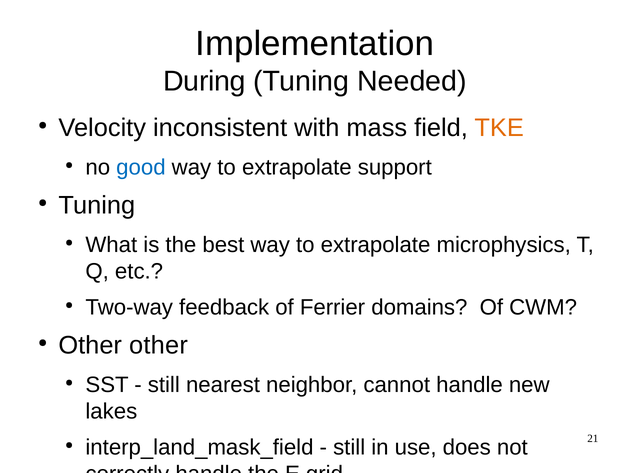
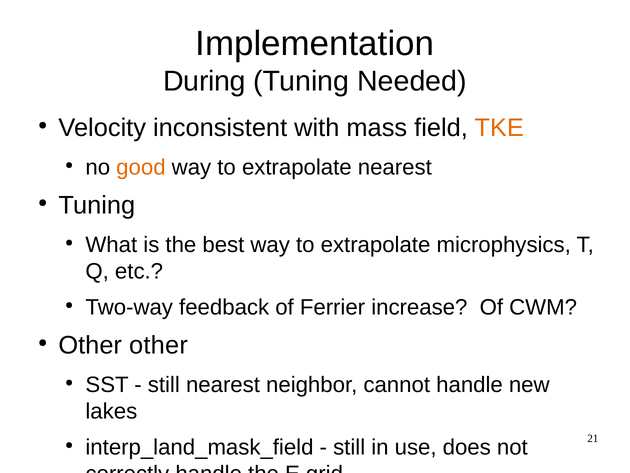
good colour: blue -> orange (141, 167)
extrapolate support: support -> nearest (395, 167)
domains: domains -> increase (419, 307)
